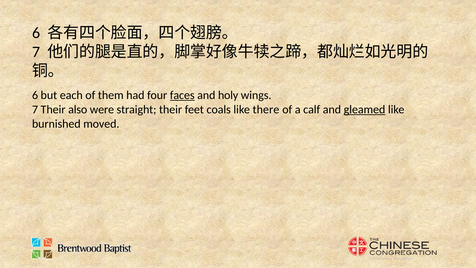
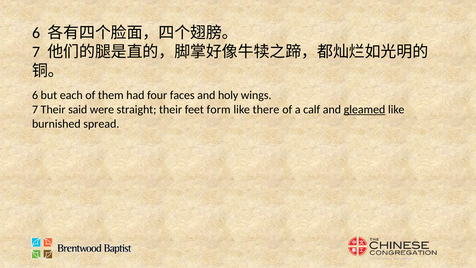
faces underline: present -> none (182, 95)
also: also -> said (78, 110)
coals: coals -> form (219, 110)
moved: moved -> spread (101, 124)
